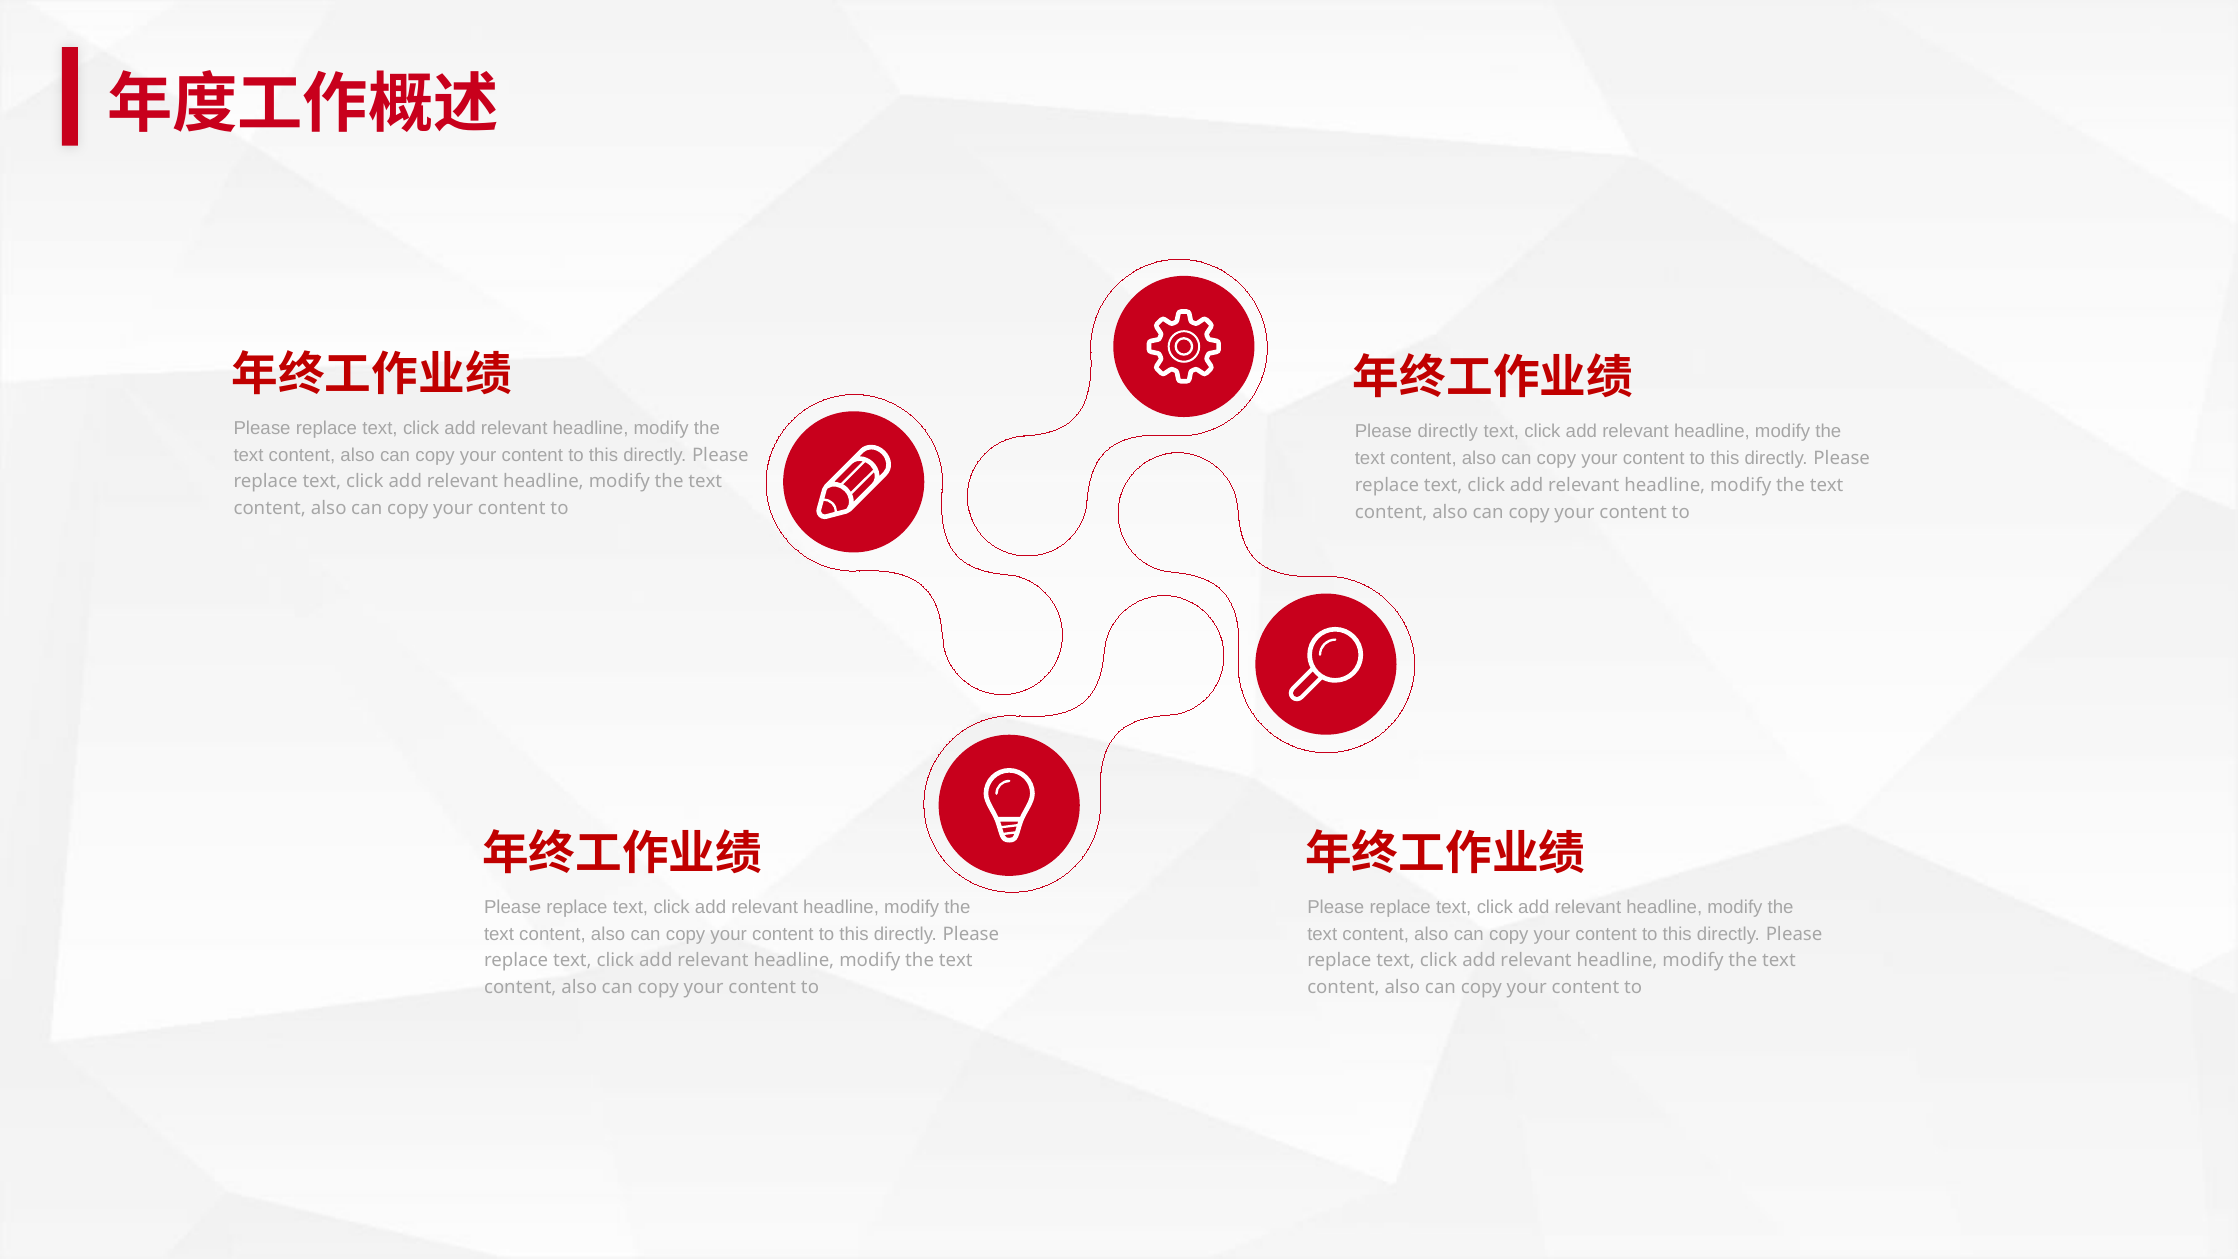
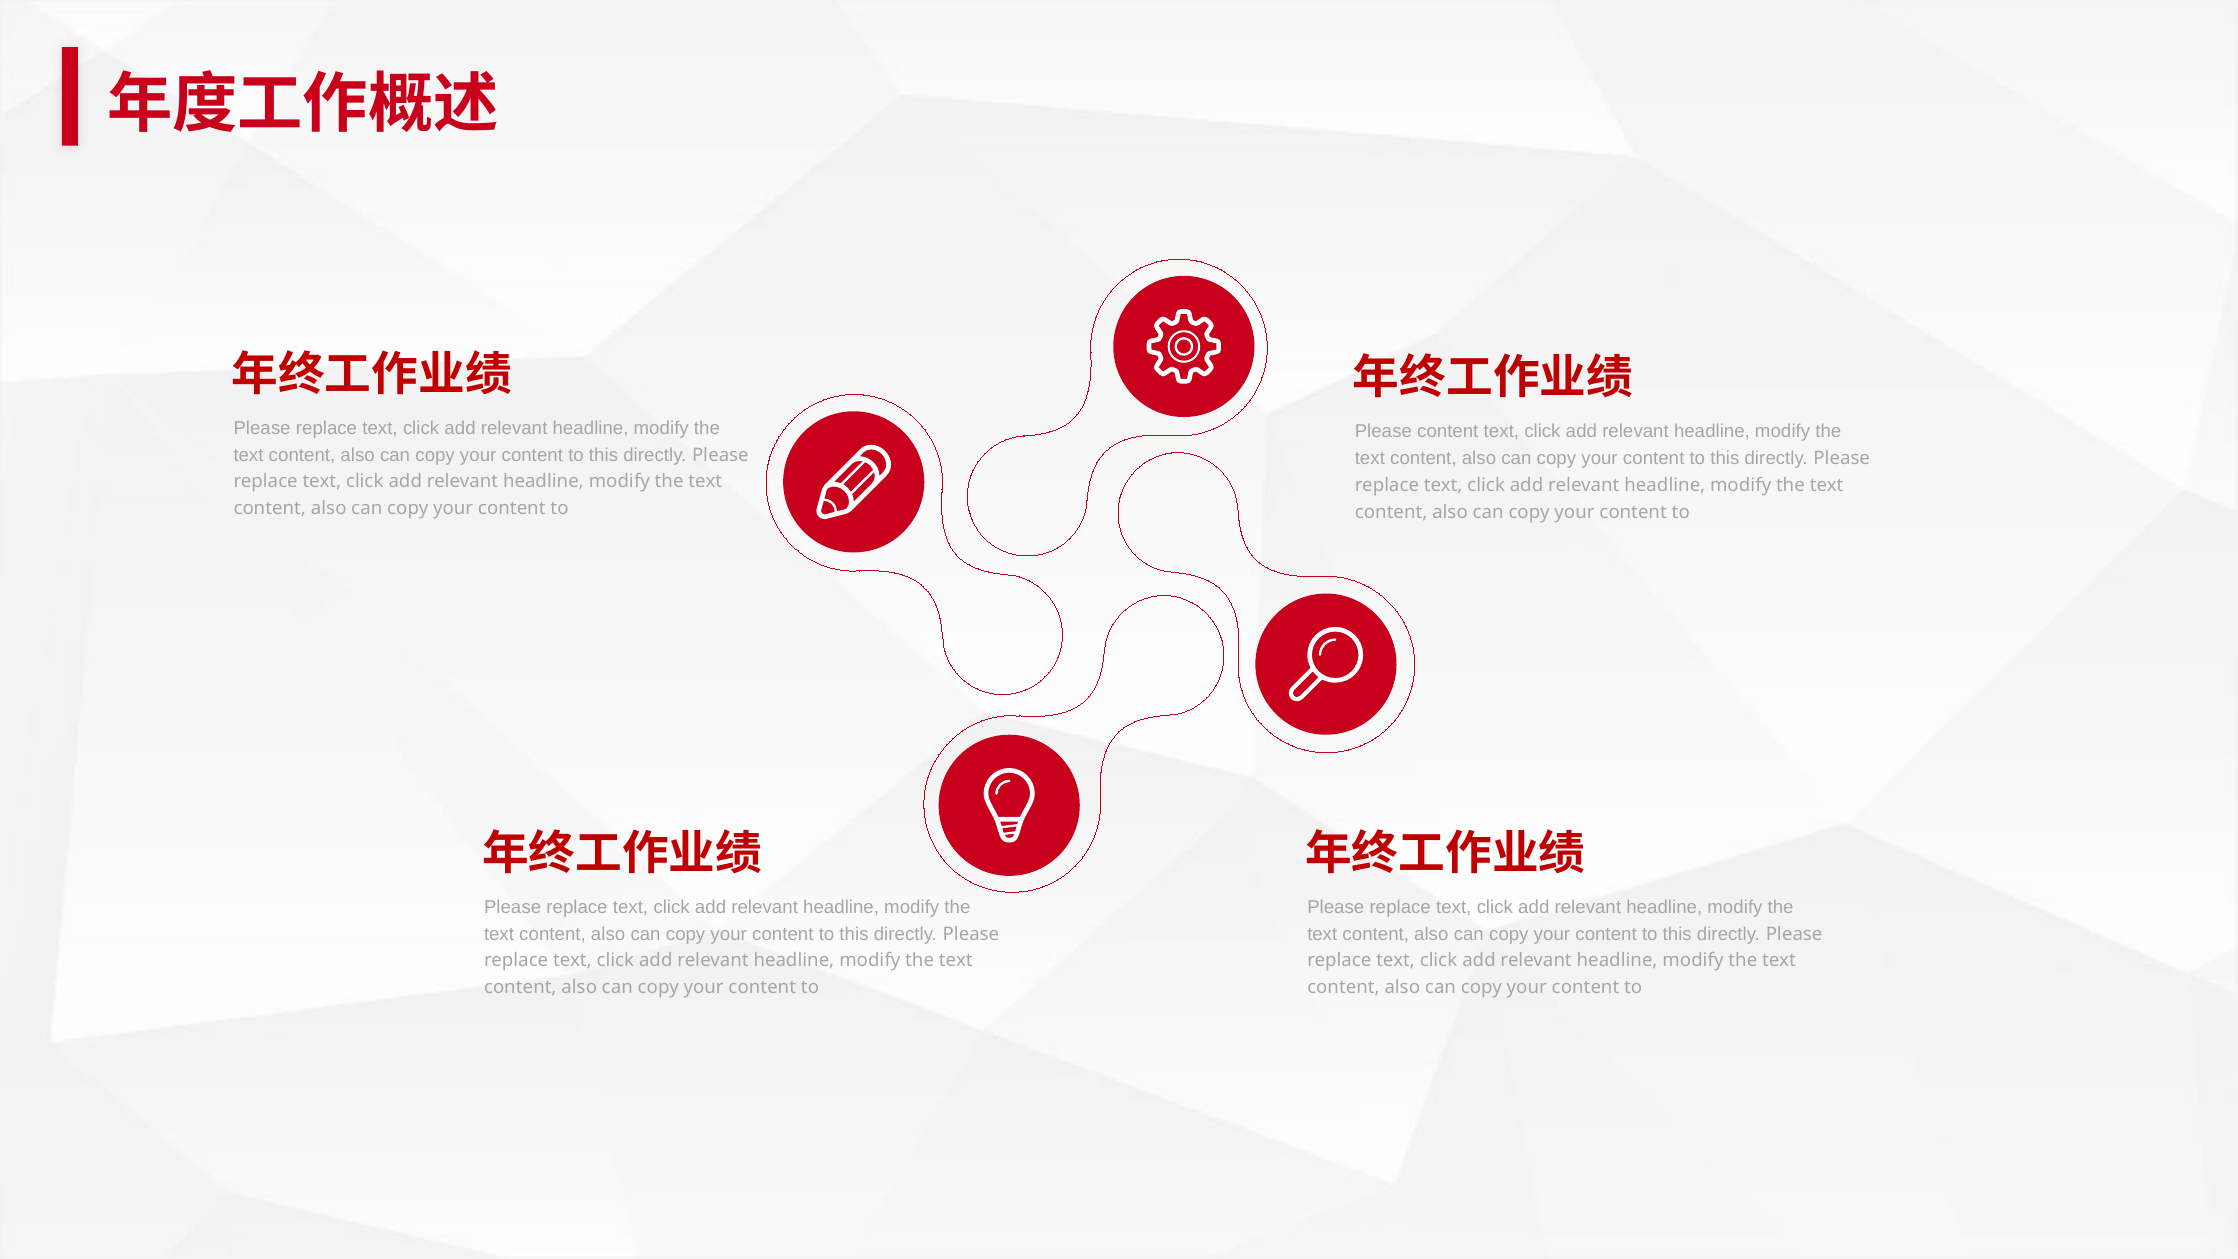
Please directly: directly -> content (1448, 432)
